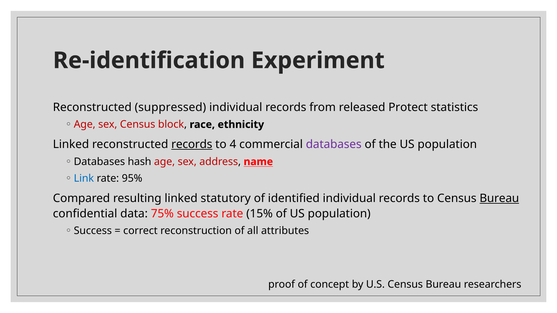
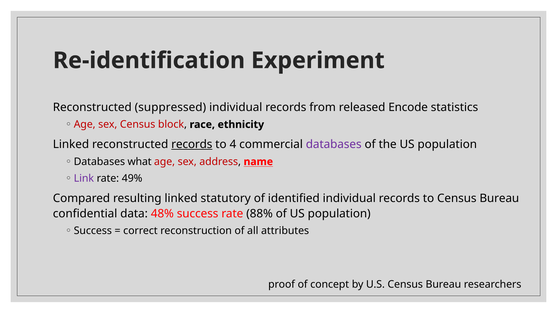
Protect: Protect -> Encode (408, 107)
hash: hash -> what (140, 162)
Link colour: blue -> purple (84, 179)
95%: 95% -> 49% (132, 179)
Bureau underline: present -> none (499, 198)
75%: 75% -> 48% (162, 214)
15%: 15% -> 88% (260, 214)
